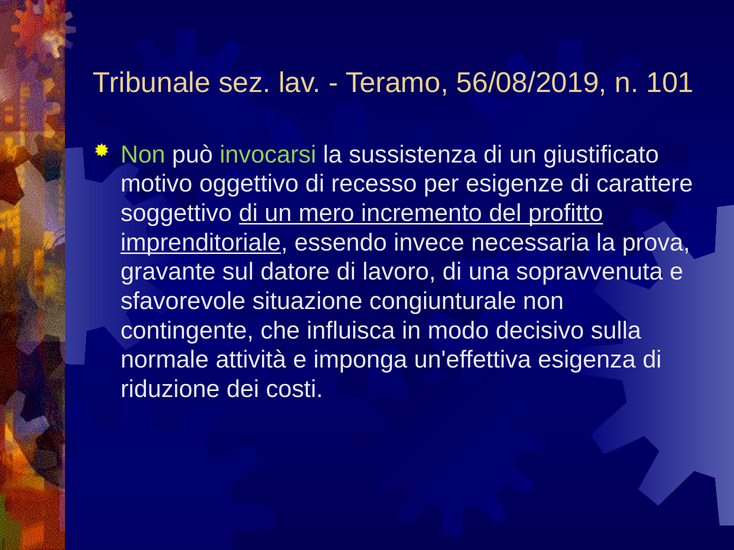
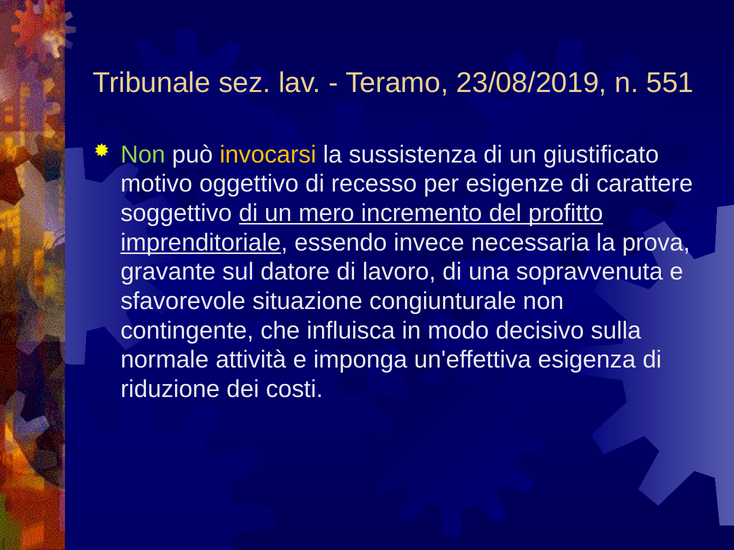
56/08/2019: 56/08/2019 -> 23/08/2019 (532, 83)
101: 101 -> 551 (670, 83)
invocarsi colour: light green -> yellow (268, 155)
